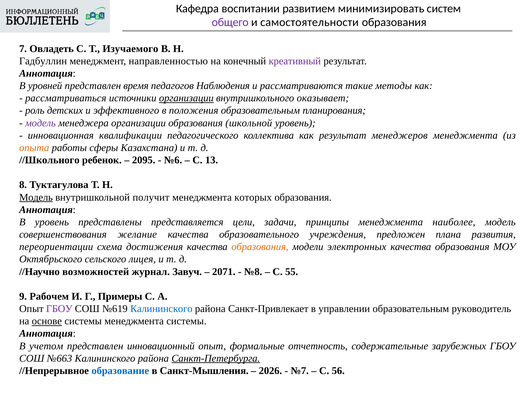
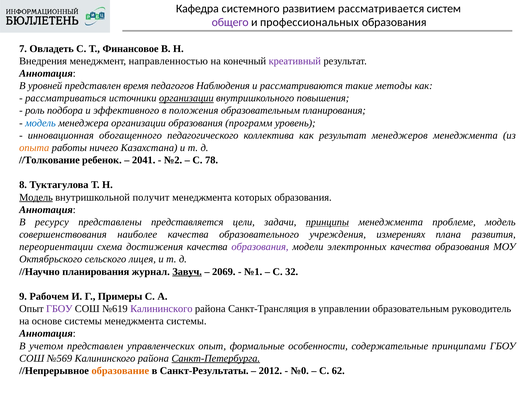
воспитании: воспитании -> системного (251, 9)
минимизировать: минимизировать -> рассматривается (381, 9)
самостоятельности: самостоятельности -> профессиональных (309, 22)
Изучаемого: Изучаемого -> Финансовое (131, 49)
Гадбуллин: Гадбуллин -> Внедрения (43, 61)
оказывает: оказывает -> повышения (323, 98)
детских: детских -> подбора (65, 111)
модель colour: purple -> blue (40, 123)
школьной: школьной -> программ (249, 123)
квалификации: квалификации -> обогащенного (131, 135)
сферы: сферы -> ничего (104, 148)
//Школьного: //Школьного -> //Толкование (49, 160)
2095: 2095 -> 2041 (144, 160)
№6: №6 -> №2 (173, 160)
13: 13 -> 78 (212, 160)
В уровень: уровень -> ресурсу (52, 222)
принципы underline: none -> present (327, 222)
наиболее: наиболее -> проблеме (454, 222)
желание: желание -> наиболее (137, 235)
предложен: предложен -> измерениях (401, 235)
образования colour: orange -> purple (260, 247)
//Научно возможностей: возможностей -> планирования (96, 272)
Завуч underline: none -> present (187, 272)
2071: 2071 -> 2069 (224, 272)
№8: №8 -> №1 (253, 272)
55: 55 -> 32 (292, 272)
Калининского colour: blue -> purple (161, 309)
Санкт-Привлекает: Санкт-Привлекает -> Санкт-Трансляция (268, 309)
основе underline: present -> none (47, 321)
инновационный: инновационный -> управленческих (161, 346)
отчетность: отчетность -> особенности (318, 346)
зарубежных: зарубежных -> принципами (459, 346)
№663: №663 -> №569 (60, 359)
образование colour: blue -> orange (120, 371)
Санкт-Мышления: Санкт-Мышления -> Санкт-Результаты (204, 371)
2026: 2026 -> 2012 (270, 371)
№7: №7 -> №0 (300, 371)
56: 56 -> 62 (338, 371)
